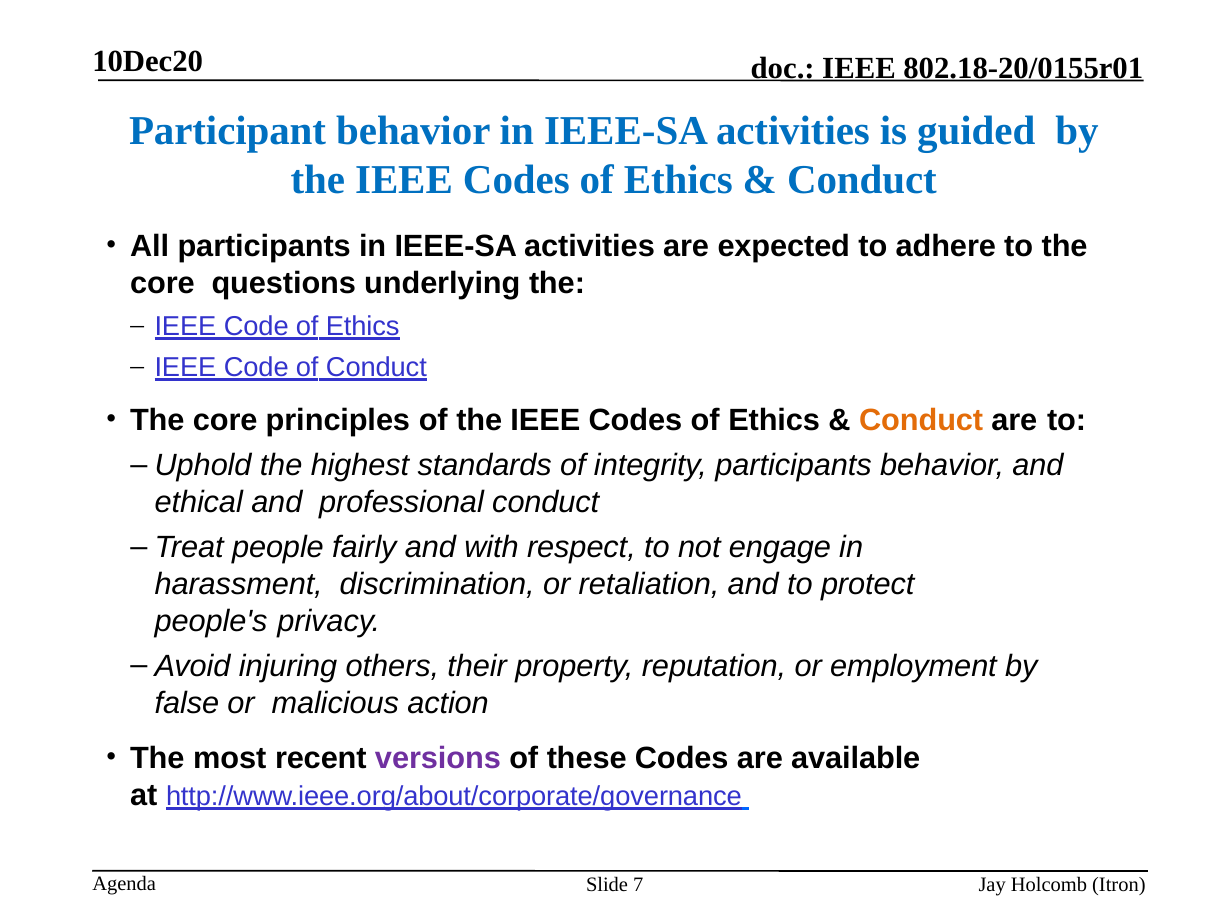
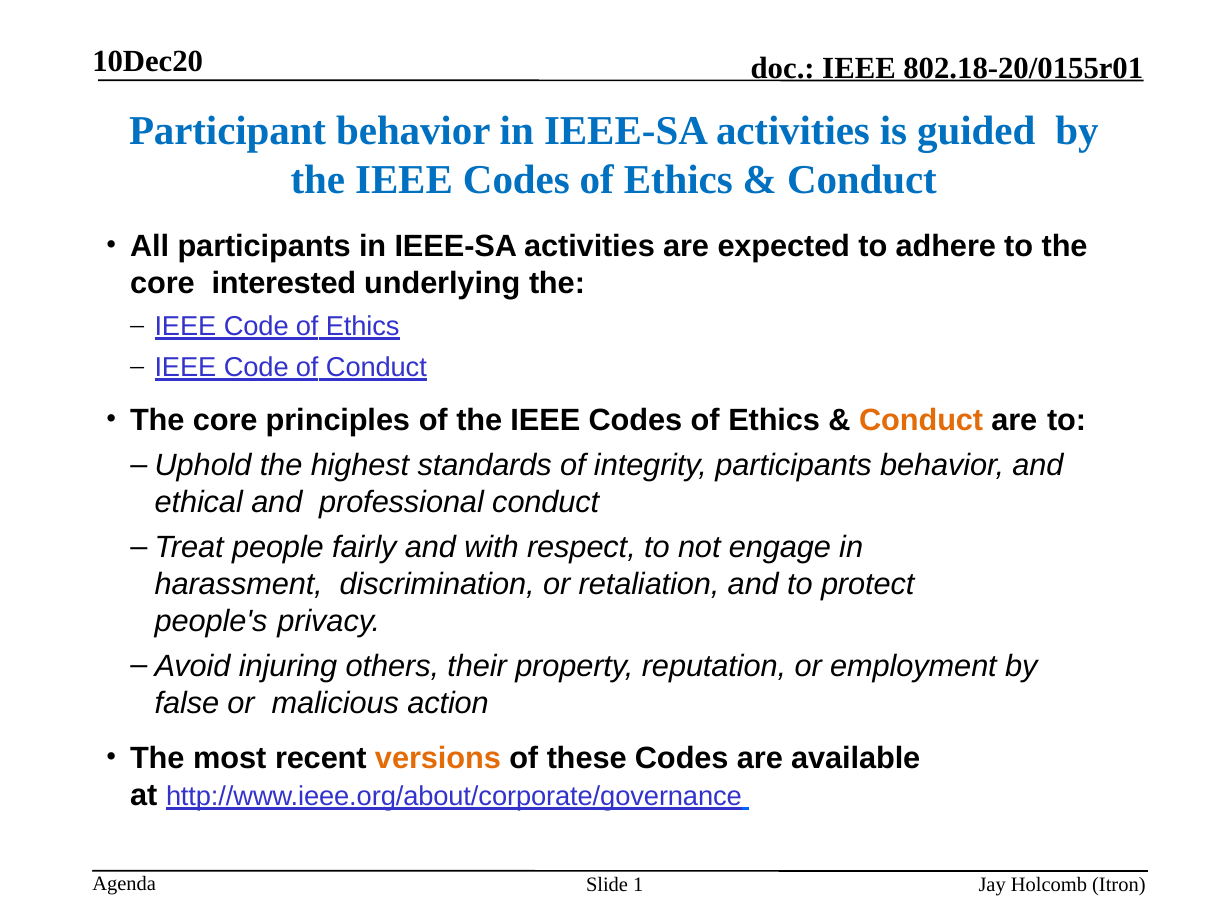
questions: questions -> interested (284, 284)
versions colour: purple -> orange (438, 759)
7: 7 -> 1 (638, 885)
